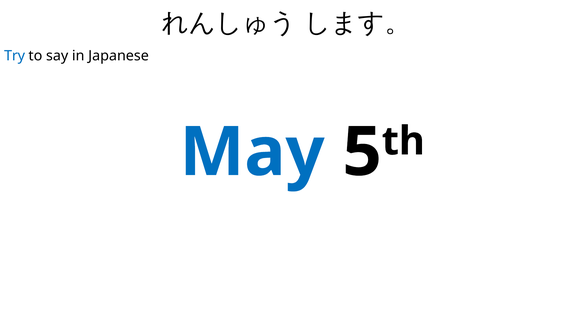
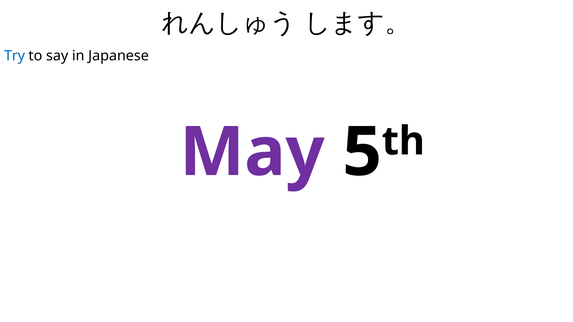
May colour: blue -> purple (252, 153)
